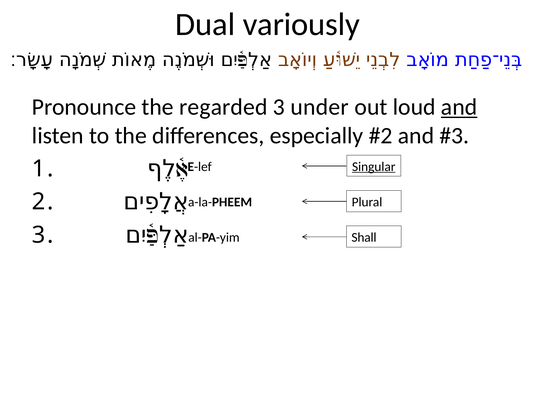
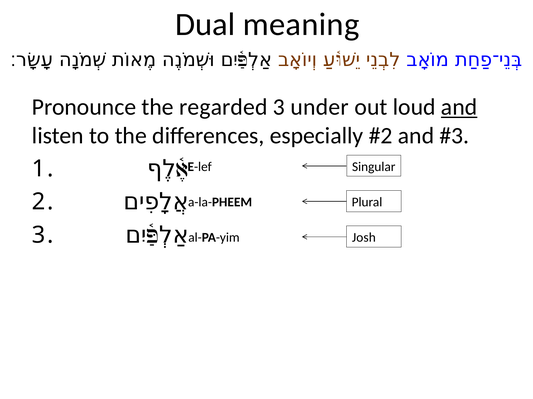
variously: variously -> meaning (301, 24)
Singular underline: present -> none (374, 167)
Shall: Shall -> Josh (364, 238)
